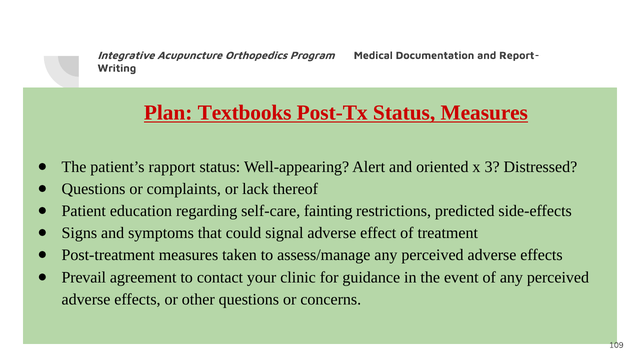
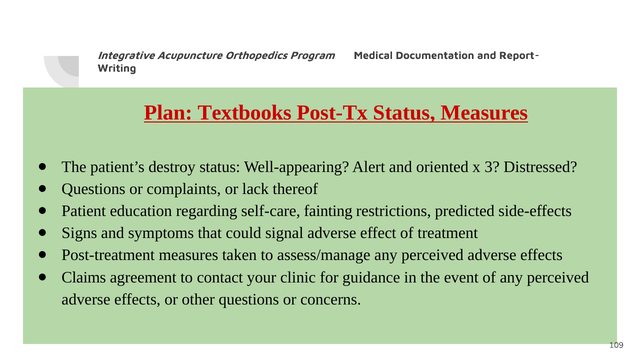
rapport: rapport -> destroy (172, 167)
Prevail: Prevail -> Claims (84, 277)
